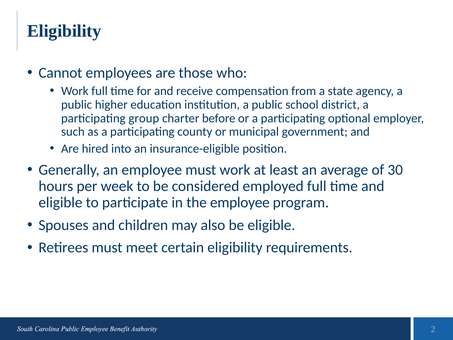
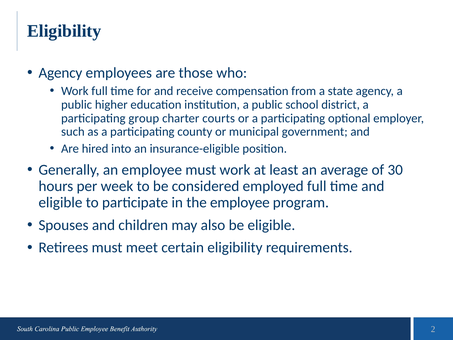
Cannot: Cannot -> Agency (60, 73)
before: before -> courts (219, 118)
